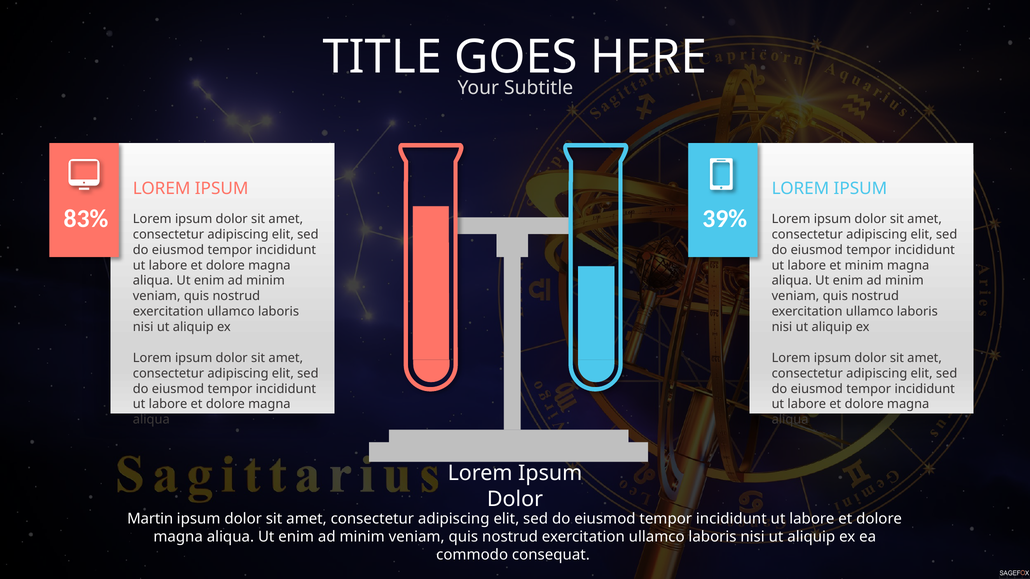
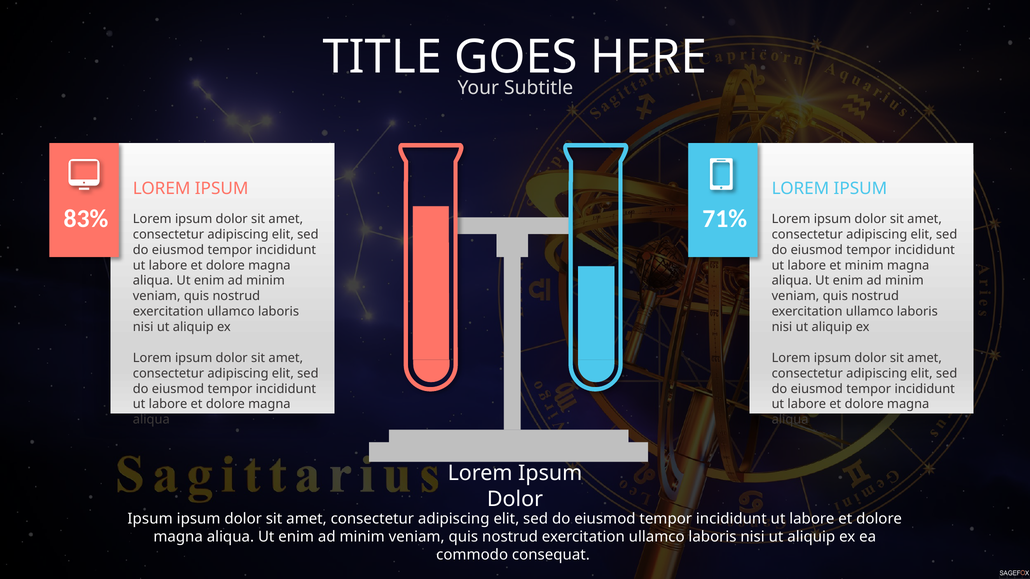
39%: 39% -> 71% (725, 219)
Martin: Martin -> Ipsum (150, 519)
